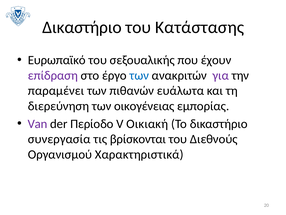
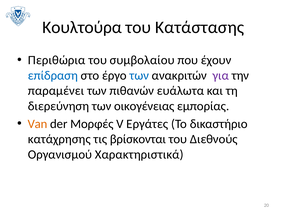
Δικαστήριο: Δικαστήριο -> Κουλτούρα (82, 27)
Ευρωπαϊκό: Ευρωπαϊκό -> Περιθώρια (57, 60)
σεξουαλικής: σεξουαλικής -> συμβολαίου (142, 60)
επίδραση colour: purple -> blue (53, 75)
Van colour: purple -> orange (38, 124)
Περίοδο: Περίοδο -> Μορφές (92, 124)
Οικιακή: Οικιακή -> Εργάτες (147, 124)
συνεργασία: συνεργασία -> κατάχρησης (59, 139)
